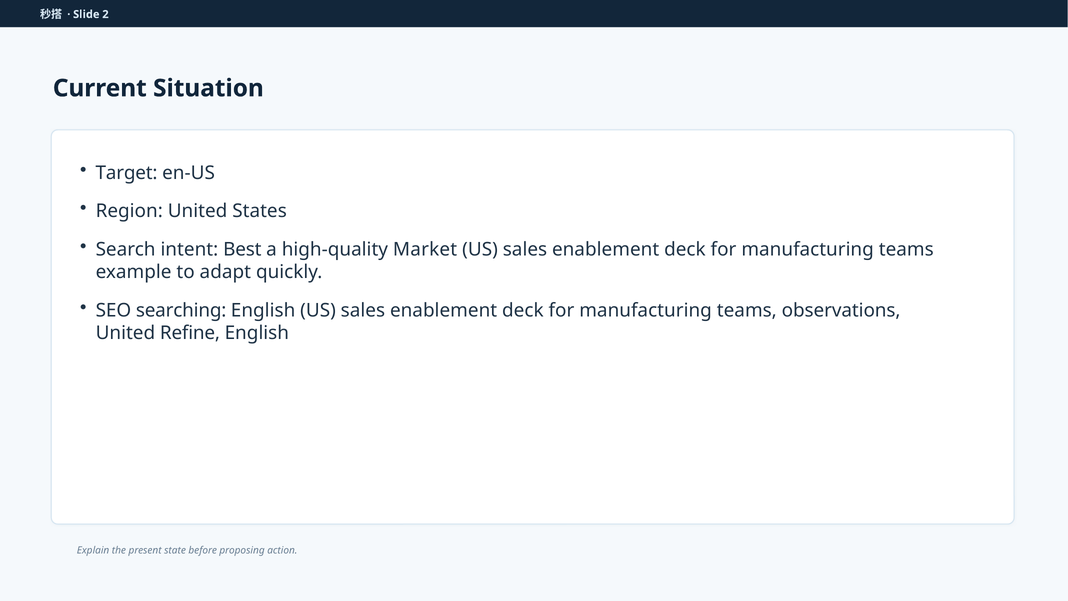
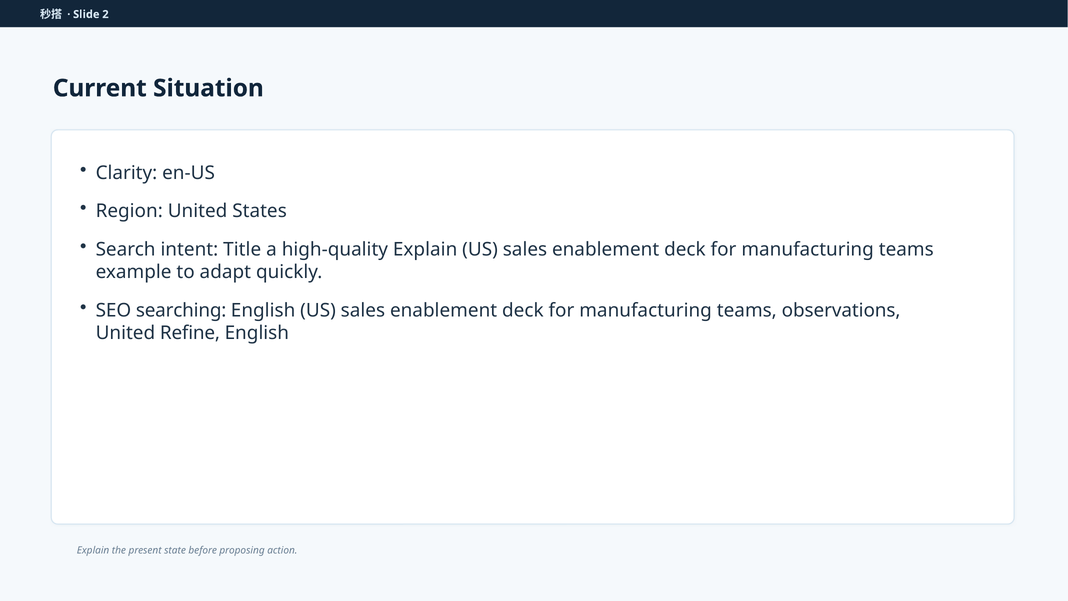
Target: Target -> Clarity (126, 173)
Best: Best -> Title (242, 249)
high-quality Market: Market -> Explain (425, 249)
